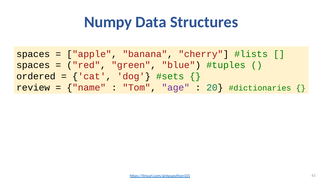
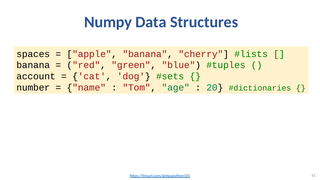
spaces: spaces -> banana (33, 65)
ordered: ordered -> account (36, 76)
review: review -> number (33, 88)
age colour: purple -> green (176, 88)
